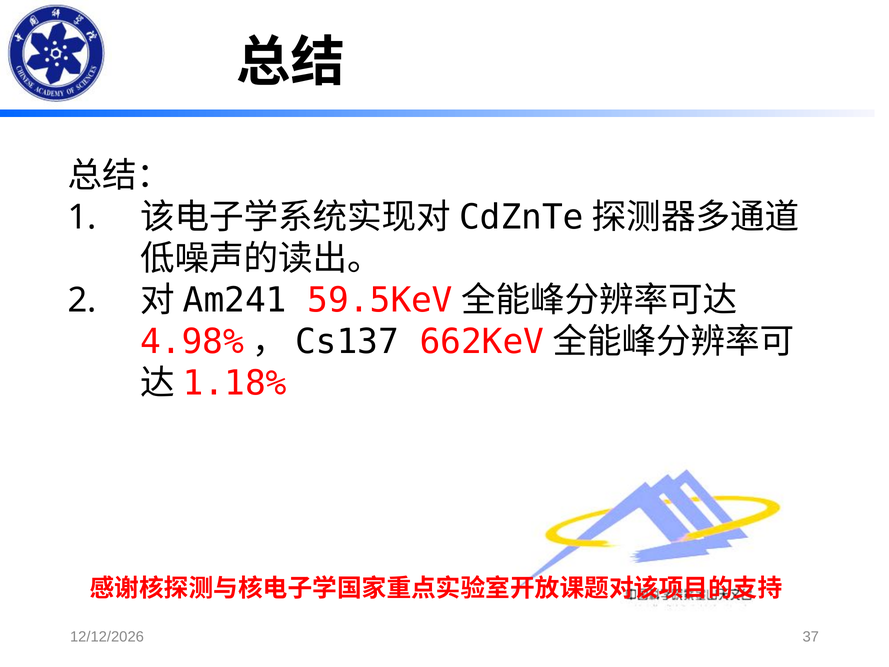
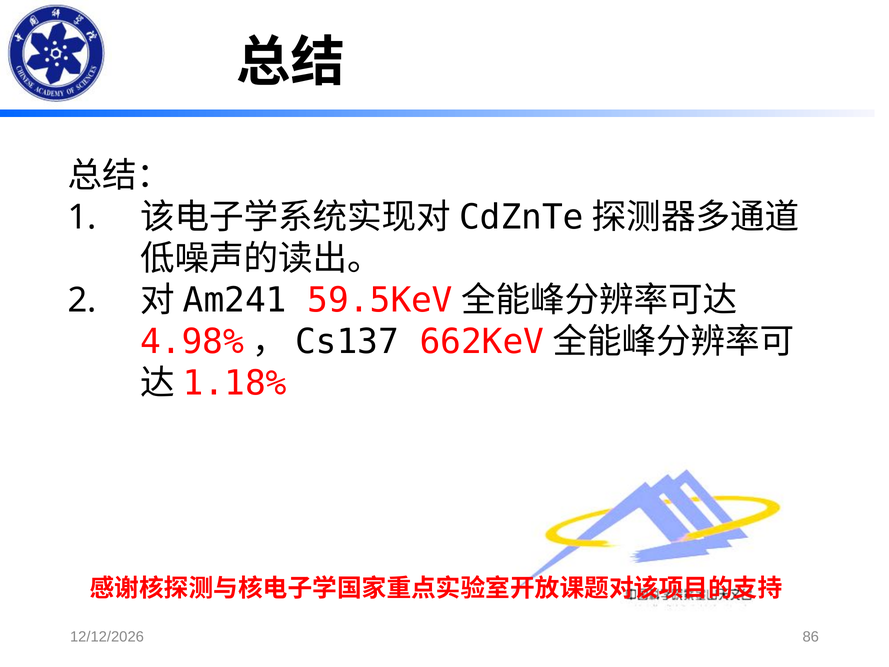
37: 37 -> 86 (811, 637)
